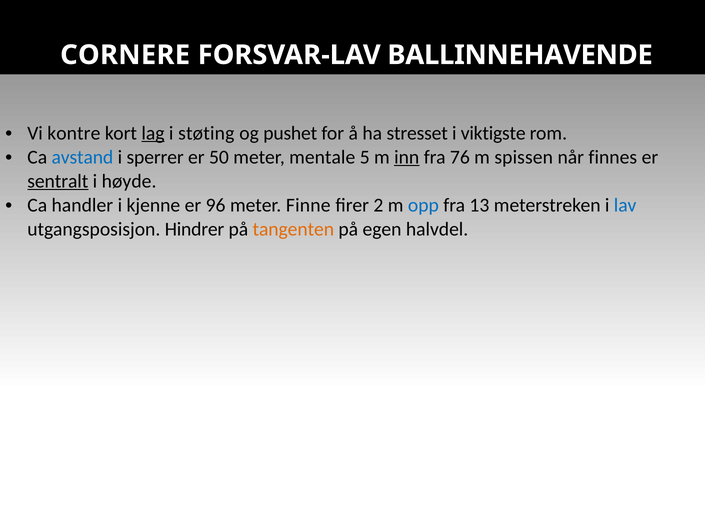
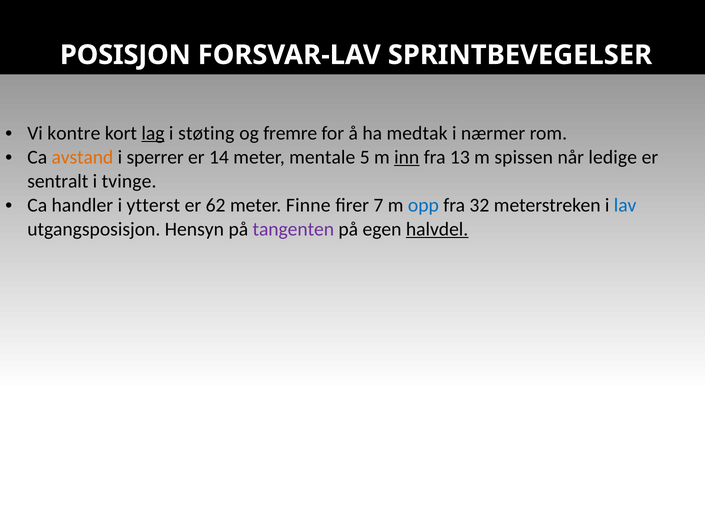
CORNERE: CORNERE -> POSISJON (125, 55)
BALLINNEHAVENDE: BALLINNEHAVENDE -> SPRINTBEVEGELSER (520, 55)
pushet: pushet -> fremre (290, 133)
stresset: stresset -> medtak (417, 133)
viktigste: viktigste -> nærmer (493, 133)
avstand colour: blue -> orange (82, 157)
50: 50 -> 14 (219, 157)
76: 76 -> 13 (460, 157)
finnes: finnes -> ledige (613, 157)
sentralt underline: present -> none (58, 181)
høyde: høyde -> tvinge (129, 181)
kjenne: kjenne -> ytterst (153, 205)
96: 96 -> 62 (216, 205)
2: 2 -> 7 (378, 205)
13: 13 -> 32 (479, 205)
Hindrer: Hindrer -> Hensyn (194, 229)
tangenten colour: orange -> purple (293, 229)
halvdel underline: none -> present (437, 229)
